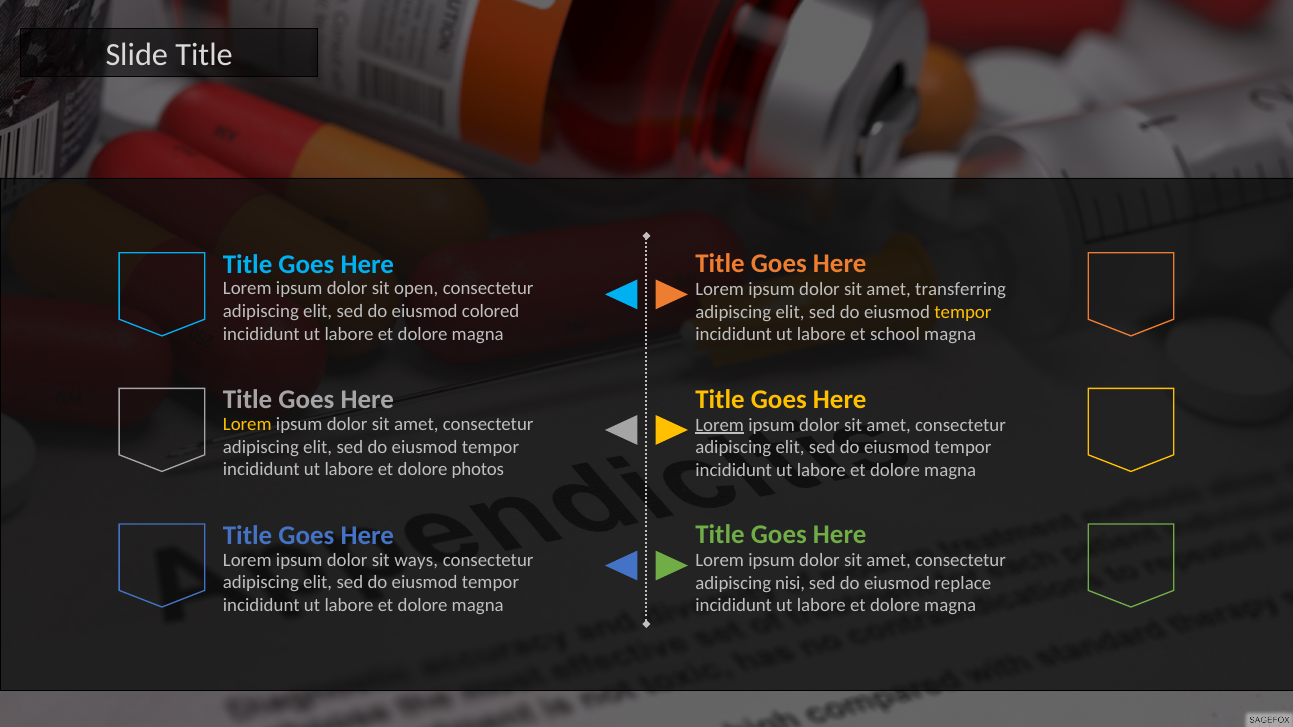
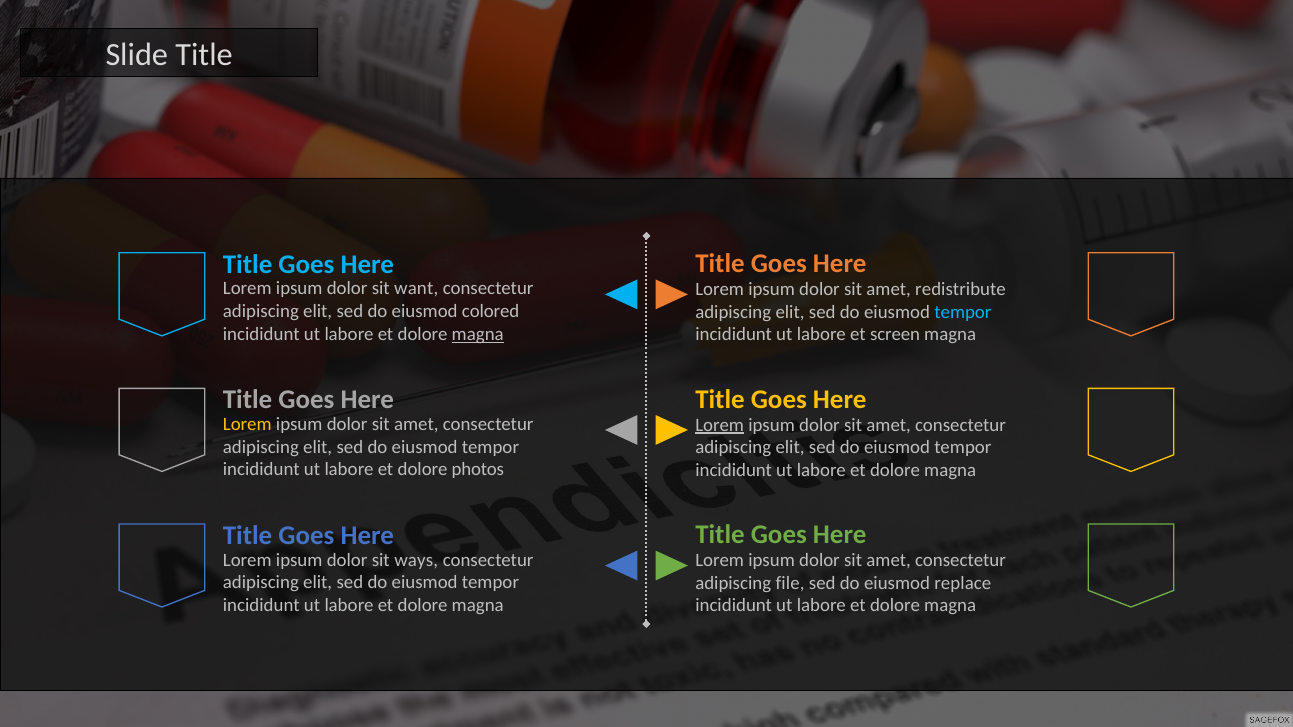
open: open -> want (416, 289)
transferring: transferring -> redistribute (961, 289)
tempor colour: yellow -> light blue (963, 312)
magna underline: none -> present (478, 334)
school: school -> screen (895, 335)
nisi: nisi -> file (790, 583)
